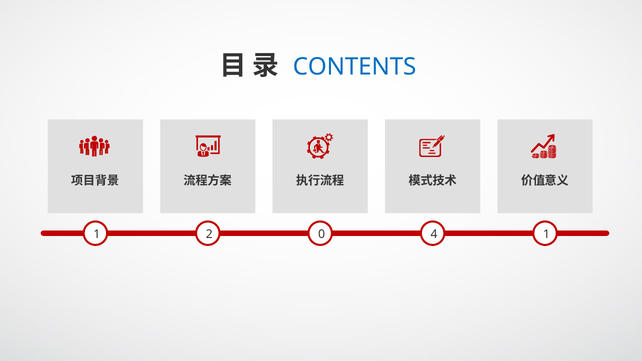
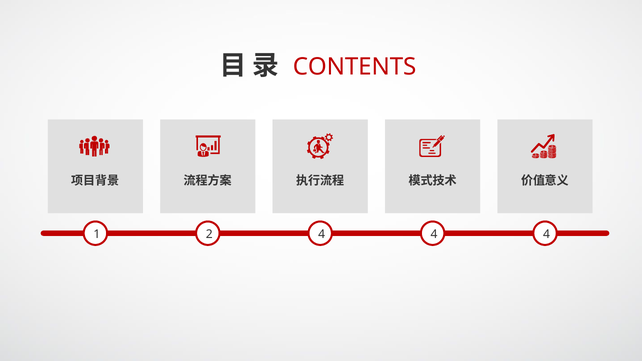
CONTENTS colour: blue -> red (355, 67)
2 0: 0 -> 4 (322, 234)
1: 1 -> 4 (546, 234)
